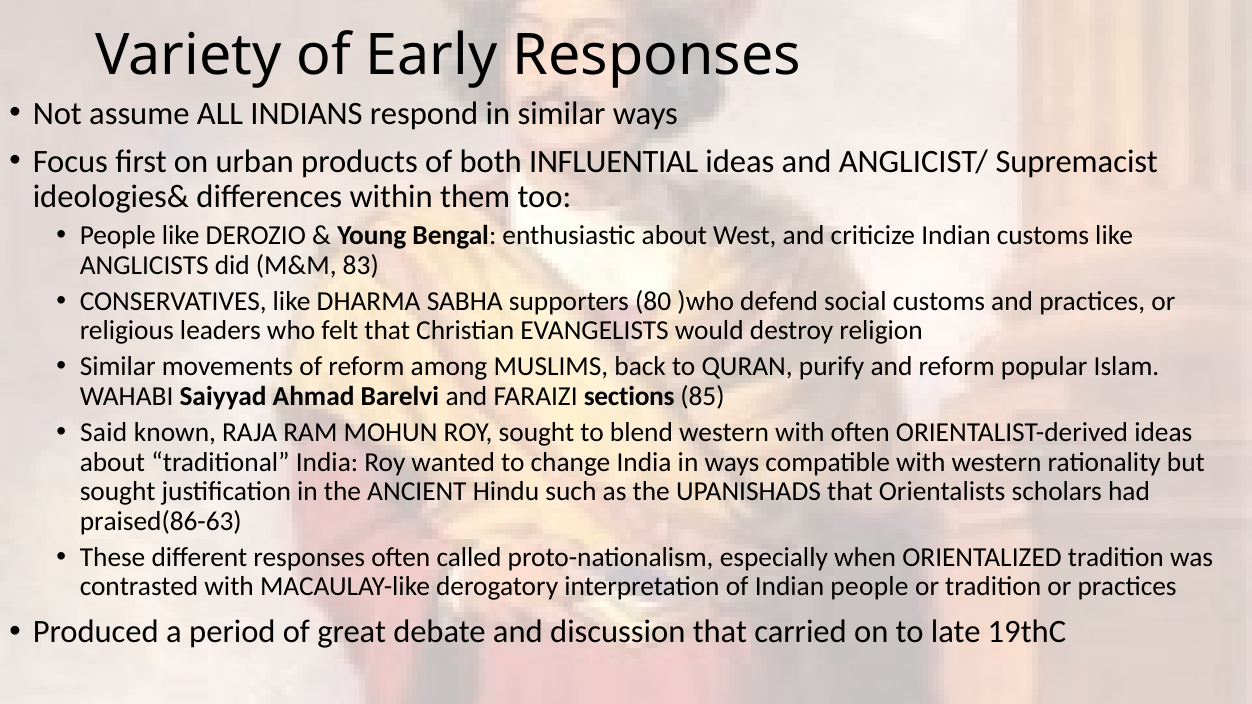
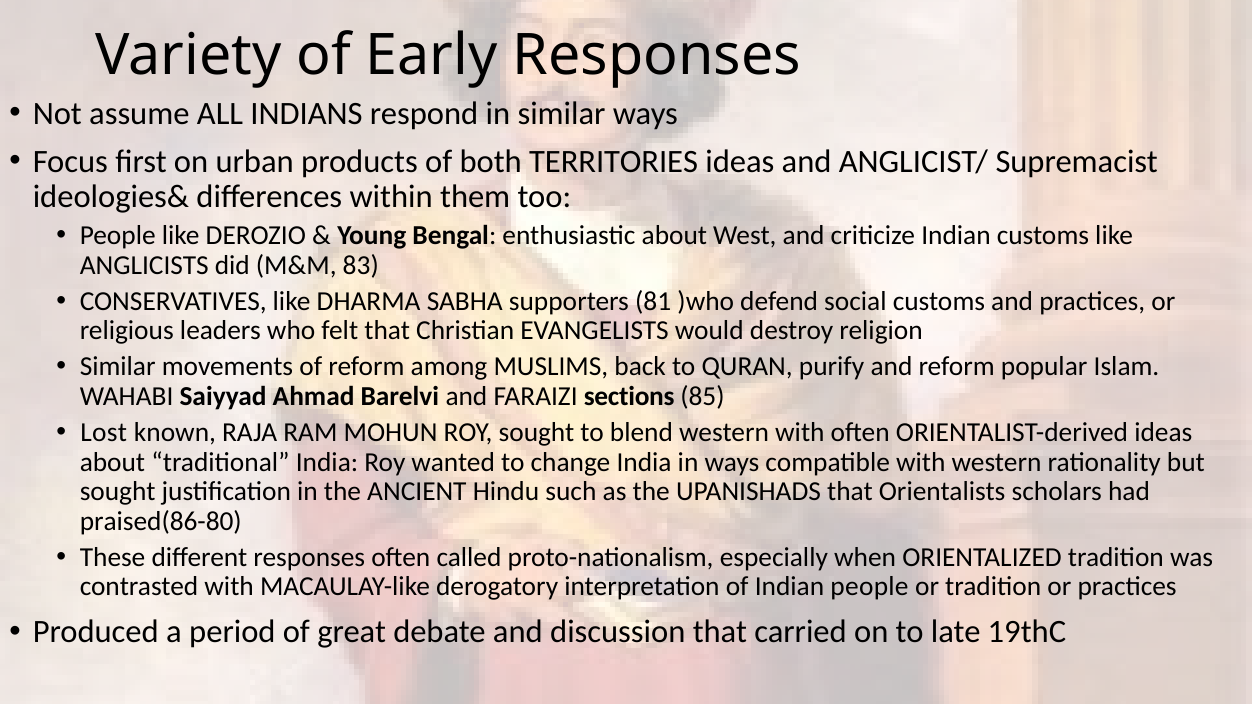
INFLUENTIAL: INFLUENTIAL -> TERRITORIES (614, 162)
80: 80 -> 81 (653, 301)
Said: Said -> Lost (104, 433)
praised(86-63: praised(86-63 -> praised(86-80 (161, 521)
